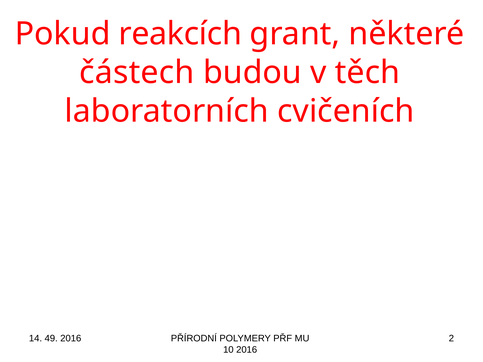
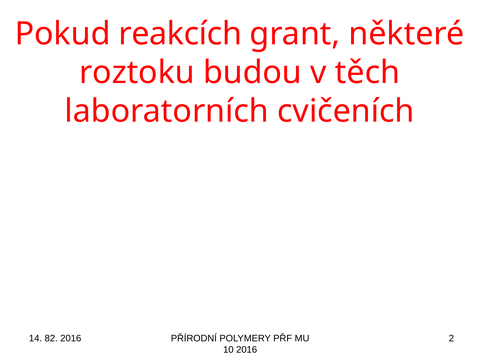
částech: částech -> roztoku (137, 73)
49: 49 -> 82 (51, 339)
